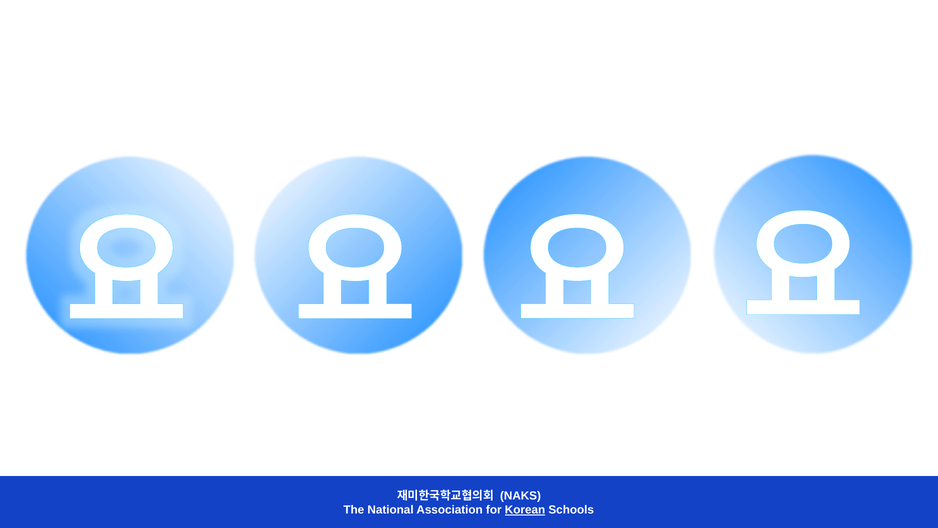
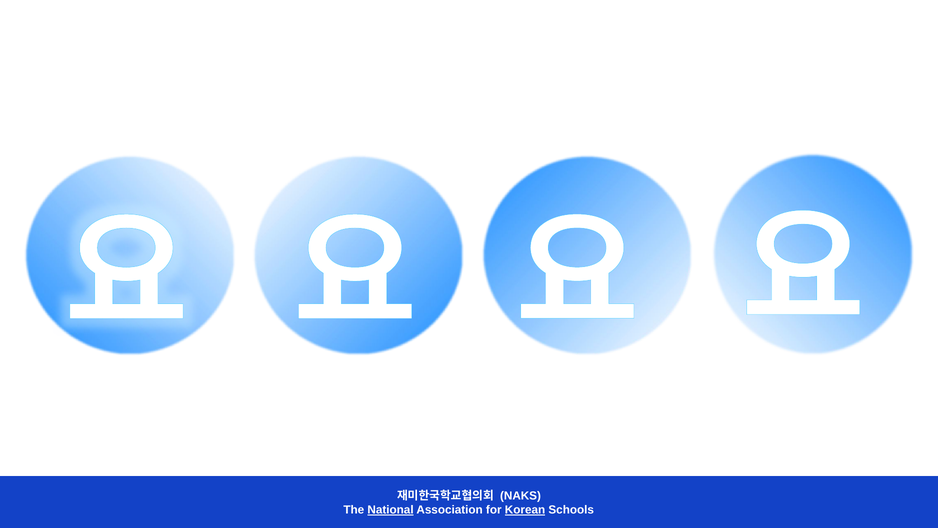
National underline: none -> present (391, 509)
